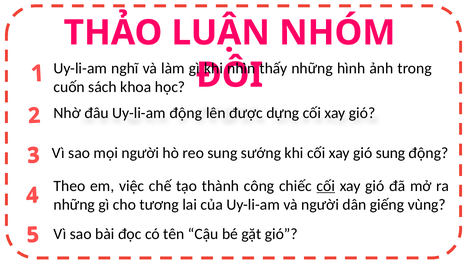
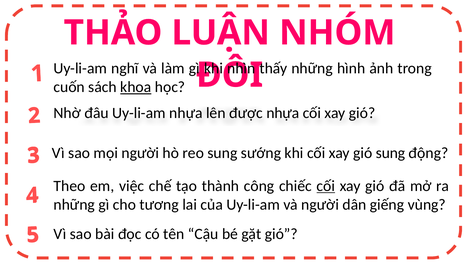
khoa underline: none -> present (136, 87)
Uy-li-am động: động -> nhựa (186, 113)
được dựng: dựng -> nhựa (283, 113)
